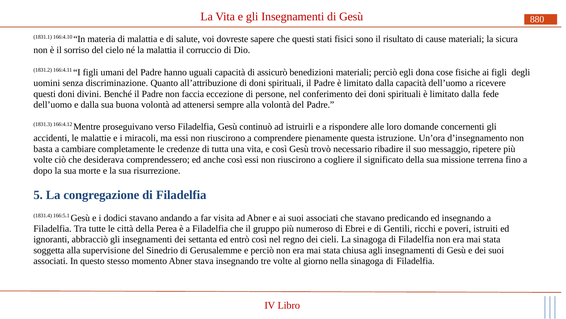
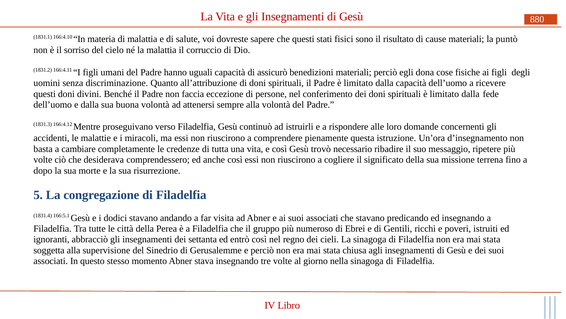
sicura: sicura -> puntò (507, 39)
